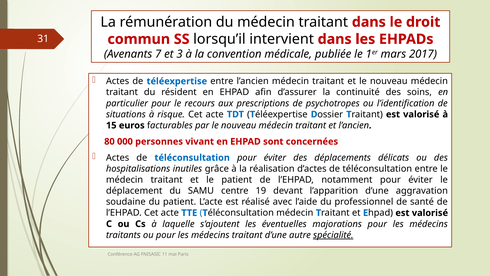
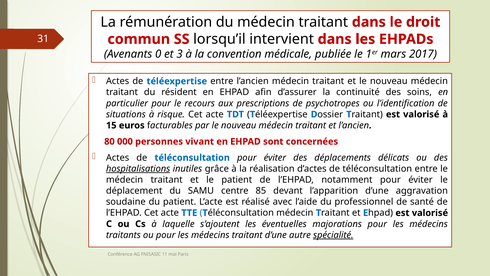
7: 7 -> 0 (158, 54)
hospitalisations underline: none -> present (138, 169)
19: 19 -> 85 (261, 191)
